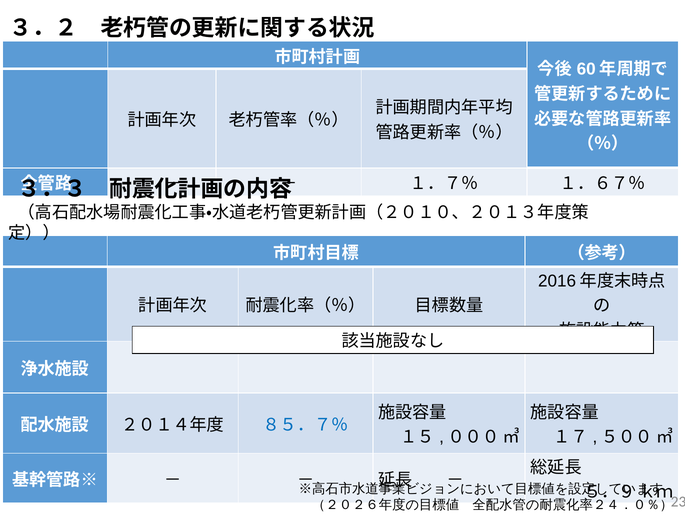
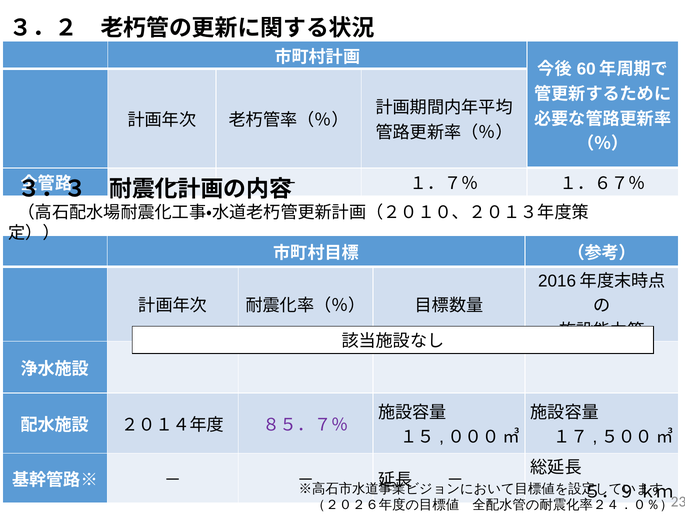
８５．７％ colour: blue -> purple (306, 425)
